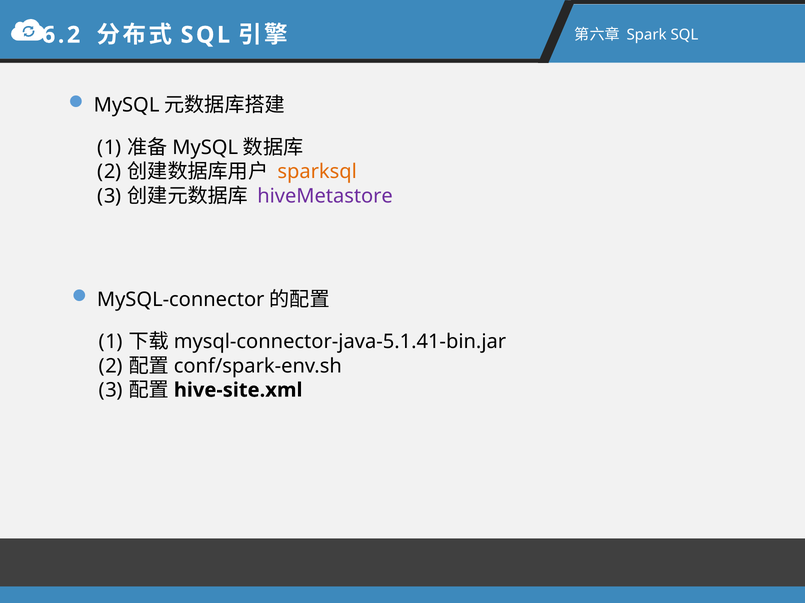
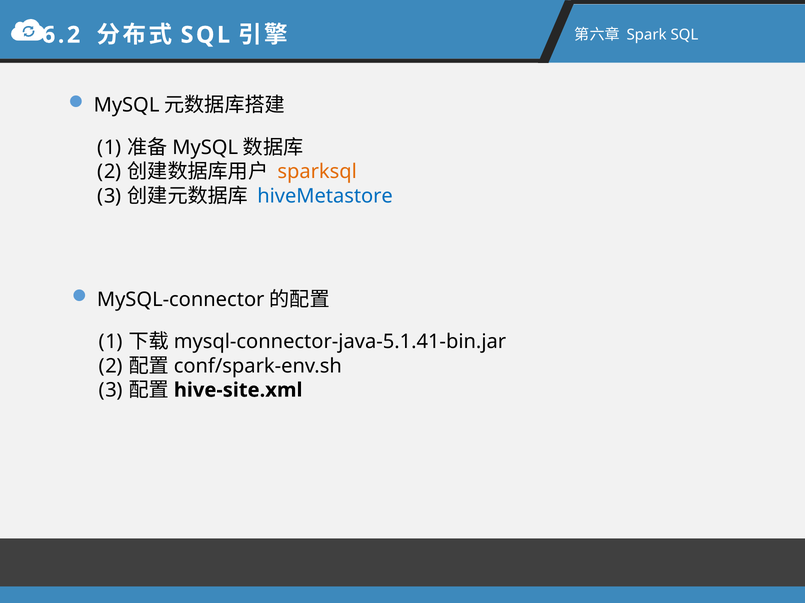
hiveMetastore colour: purple -> blue (325, 196)
